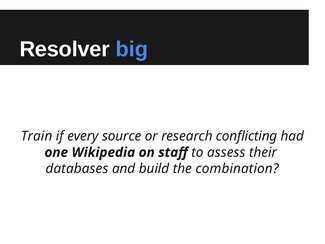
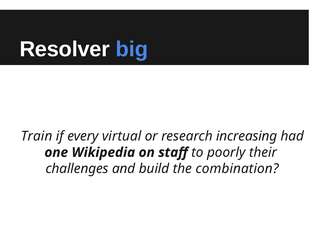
source: source -> virtual (122, 136)
conflicting: conflicting -> increasing (247, 136)
assess: assess -> poorly (226, 152)
databases: databases -> challenges (77, 168)
